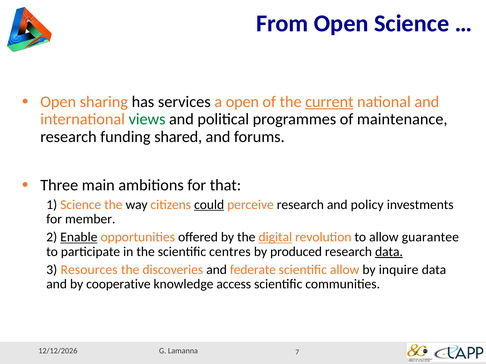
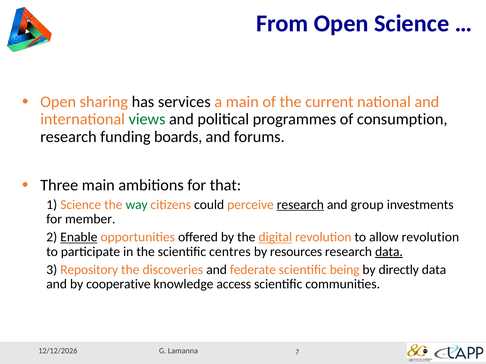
a open: open -> main (242, 102)
current underline: present -> none (329, 102)
maintenance: maintenance -> consumption (402, 119)
shared: shared -> boards (178, 137)
way colour: black -> green (137, 205)
could underline: present -> none (209, 205)
research underline: none -> present (300, 205)
policy: policy -> group (367, 205)
allow guarantee: guarantee -> revolution (430, 237)
produced: produced -> resources (296, 252)
Resources: Resources -> Repository (89, 270)
scientific allow: allow -> being (345, 270)
inquire: inquire -> directly (399, 270)
